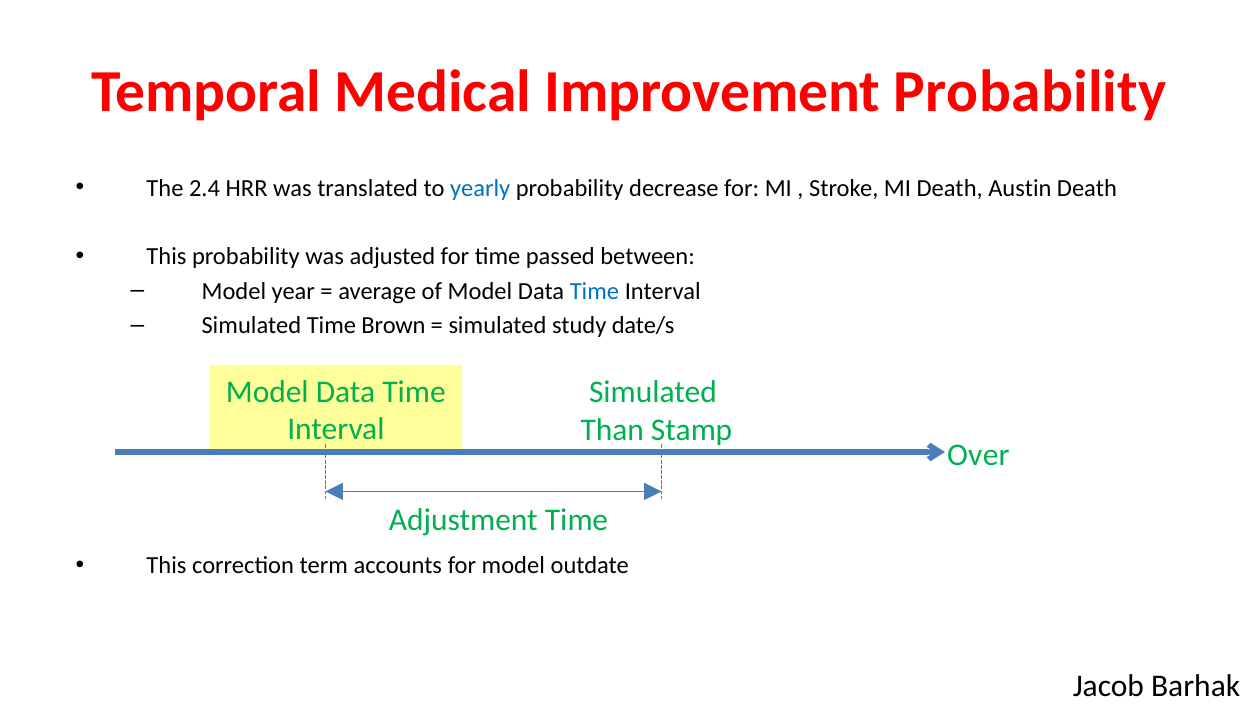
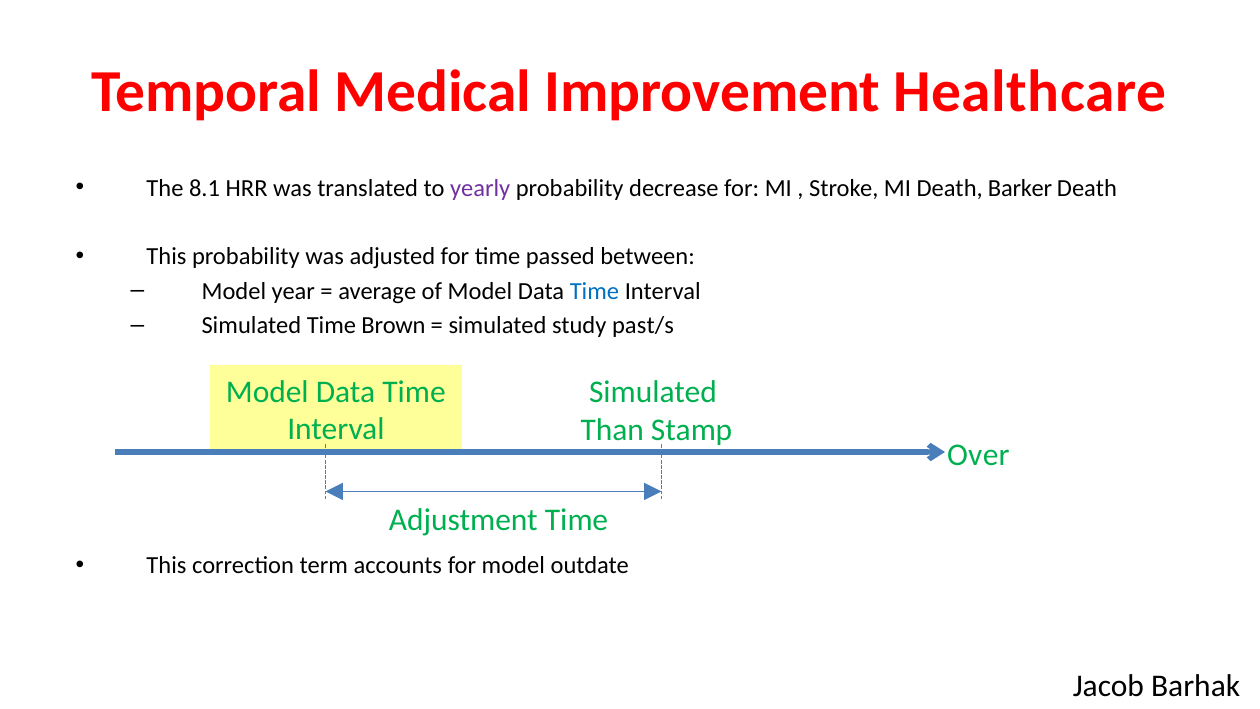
Improvement Probability: Probability -> Healthcare (1030, 92)
2.4: 2.4 -> 8.1 (205, 188)
yearly colour: blue -> purple (480, 188)
Austin: Austin -> Barker (1020, 188)
date/s: date/s -> past/s (643, 325)
